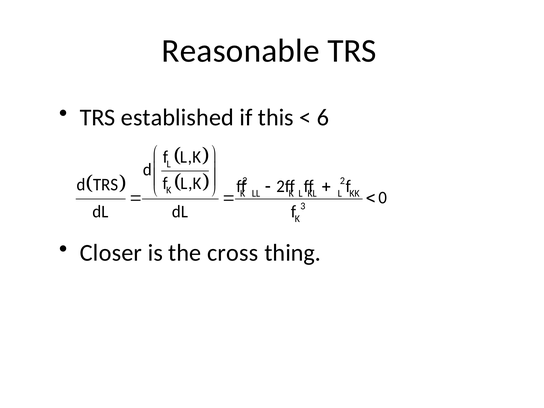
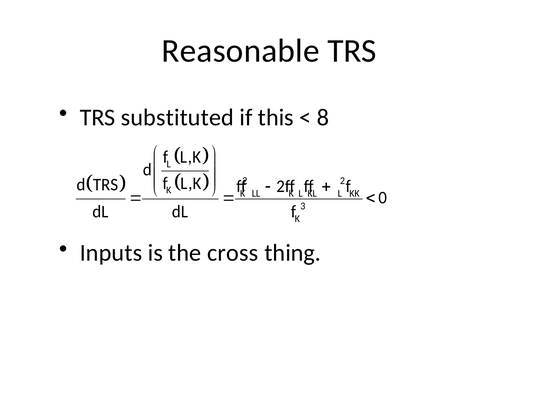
established: established -> substituted (177, 117)
6: 6 -> 8 (323, 117)
Closer: Closer -> Inputs (111, 253)
